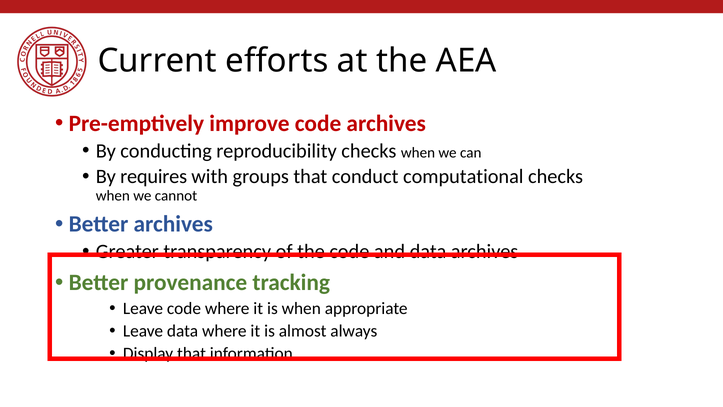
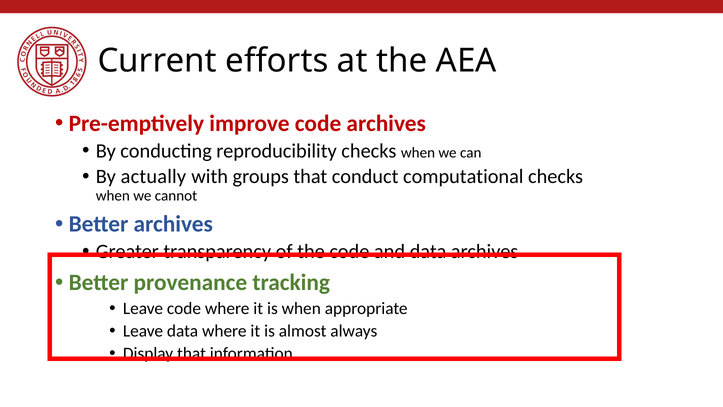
requires: requires -> actually (153, 177)
